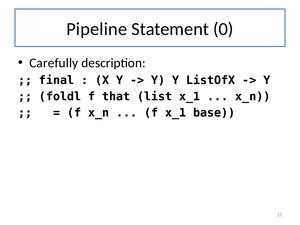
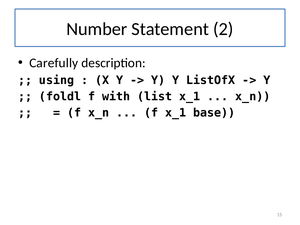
Pipeline: Pipeline -> Number (97, 29)
0: 0 -> 2 (223, 29)
final: final -> using (57, 80)
that: that -> with (116, 97)
